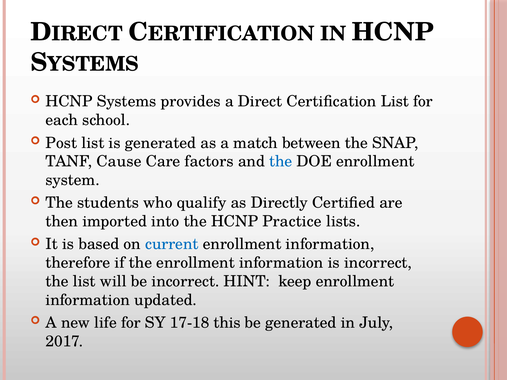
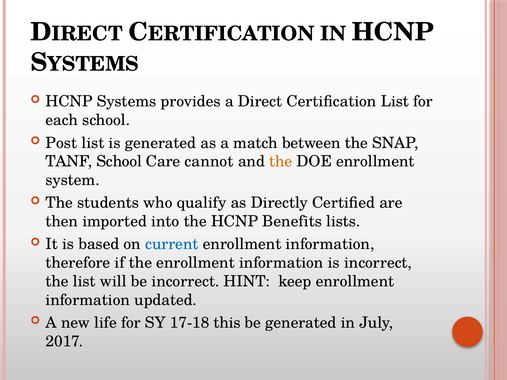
TANF Cause: Cause -> School (119, 162)
factors: factors -> cannot (209, 162)
the colour: blue -> orange (281, 162)
Practice: Practice -> Benefits (292, 222)
